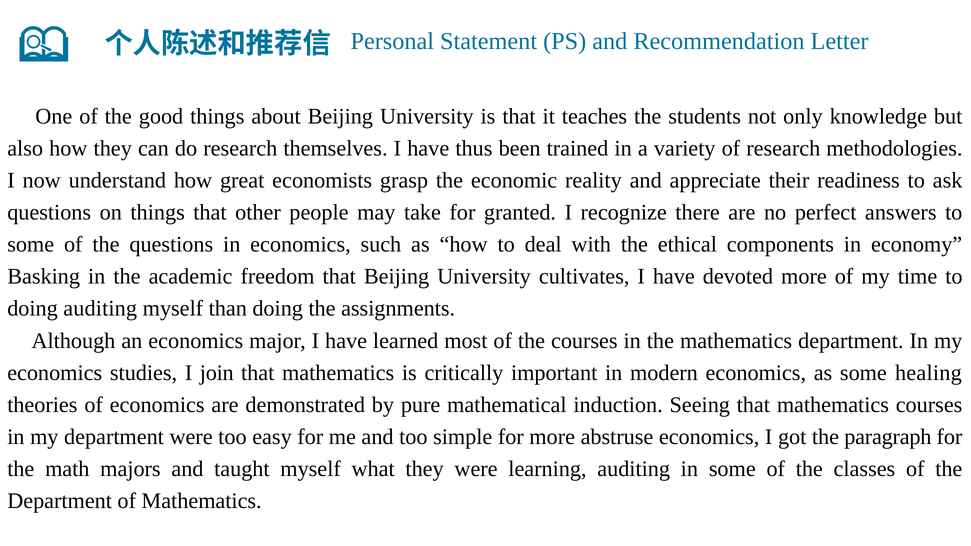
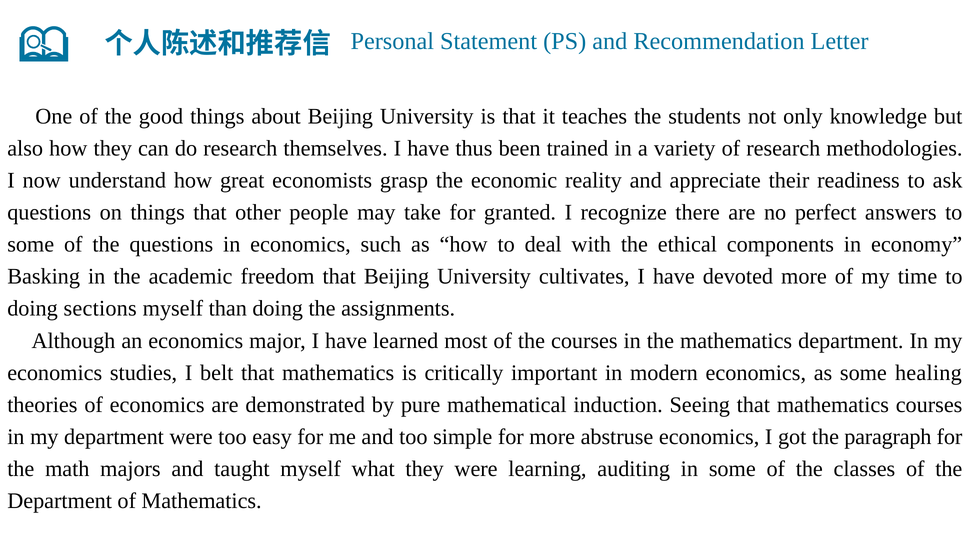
doing auditing: auditing -> sections (100, 309)
join: join -> belt (217, 373)
